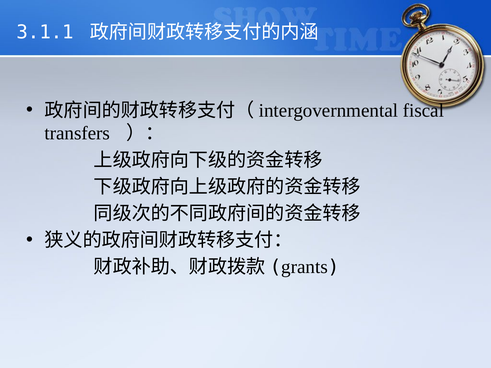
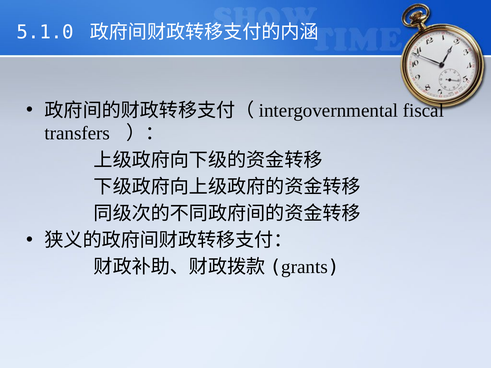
3.1.1: 3.1.1 -> 5.1.0 (45, 32)
